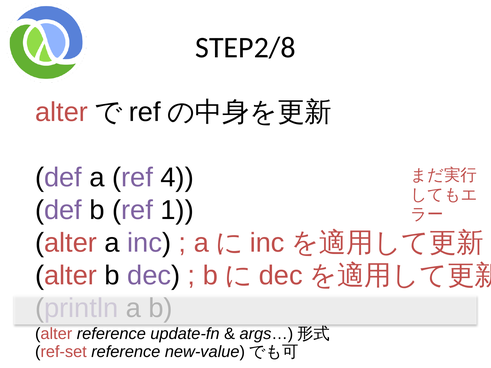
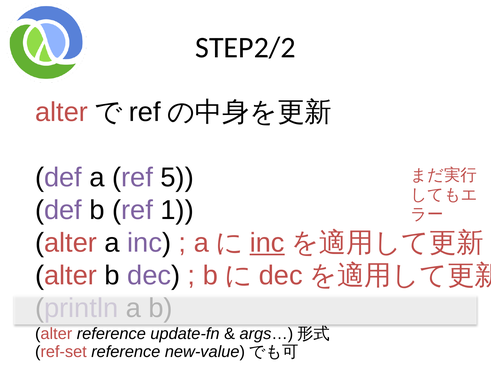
STEP2/8: STEP2/8 -> STEP2/2 (245, 48)
4: 4 -> 5 (177, 178)
inc underline: none -> present (267, 243)
